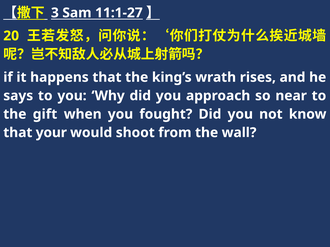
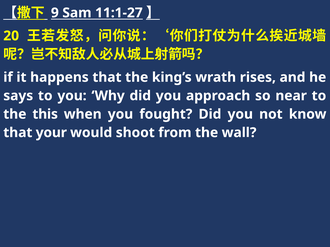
3: 3 -> 9 (55, 13)
gift: gift -> this (45, 114)
